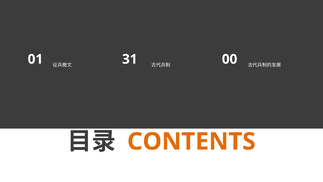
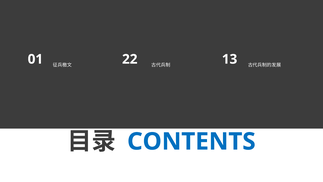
31: 31 -> 22 (130, 59)
00: 00 -> 13 (230, 59)
CONTENTS colour: orange -> blue (191, 141)
